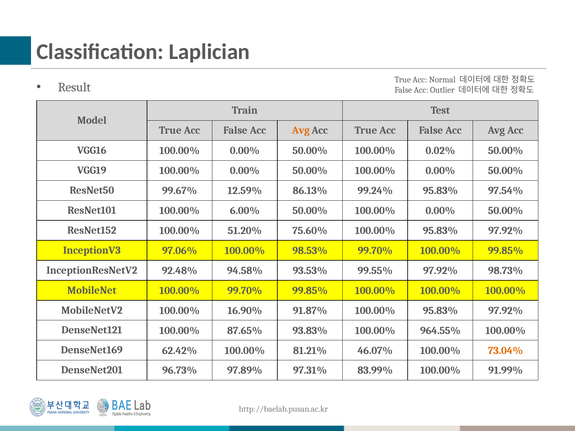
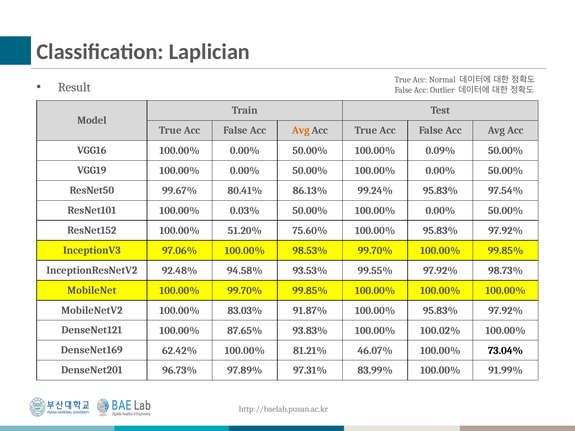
0.02%: 0.02% -> 0.09% (440, 151)
12.59%: 12.59% -> 80.41% (245, 191)
6.00%: 6.00% -> 0.03% (245, 211)
16.90%: 16.90% -> 83.03% (245, 311)
964.55%: 964.55% -> 100.02% (440, 331)
73.04% colour: orange -> black (506, 351)
